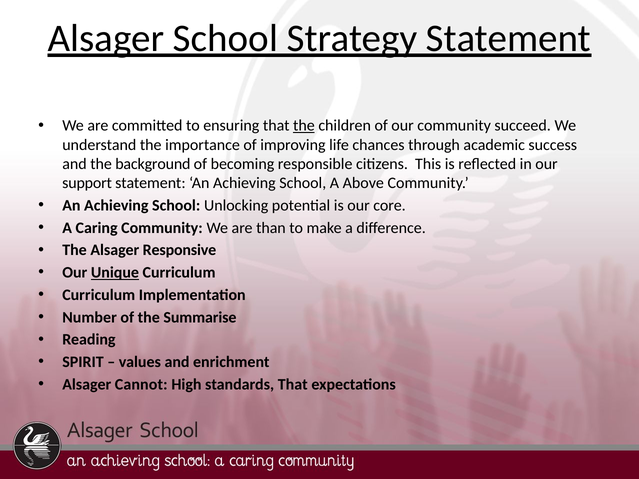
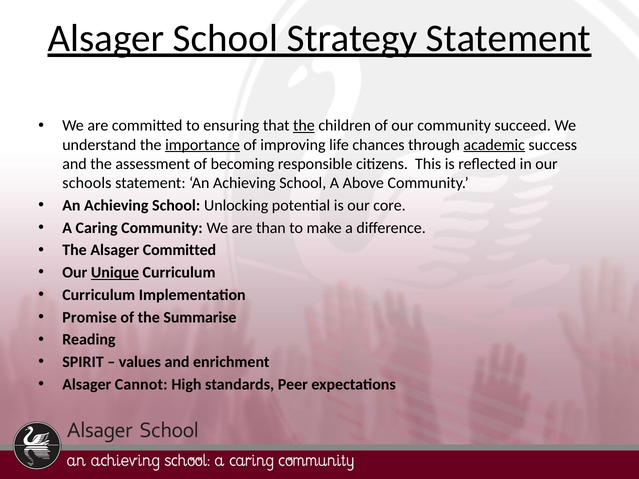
importance underline: none -> present (203, 145)
academic underline: none -> present (494, 145)
background: background -> assessment (153, 164)
support: support -> schools (87, 183)
Alsager Responsive: Responsive -> Committed (179, 250)
Number: Number -> Promise (90, 317)
standards That: That -> Peer (293, 385)
